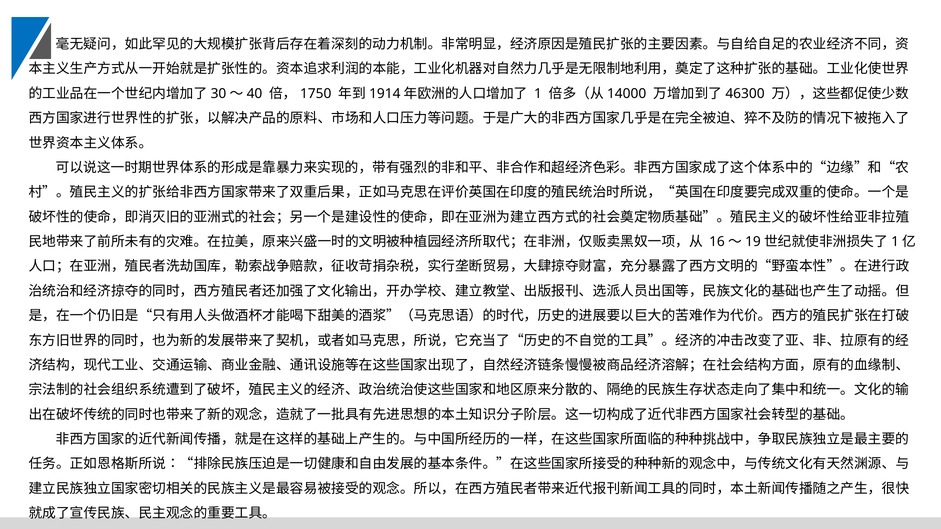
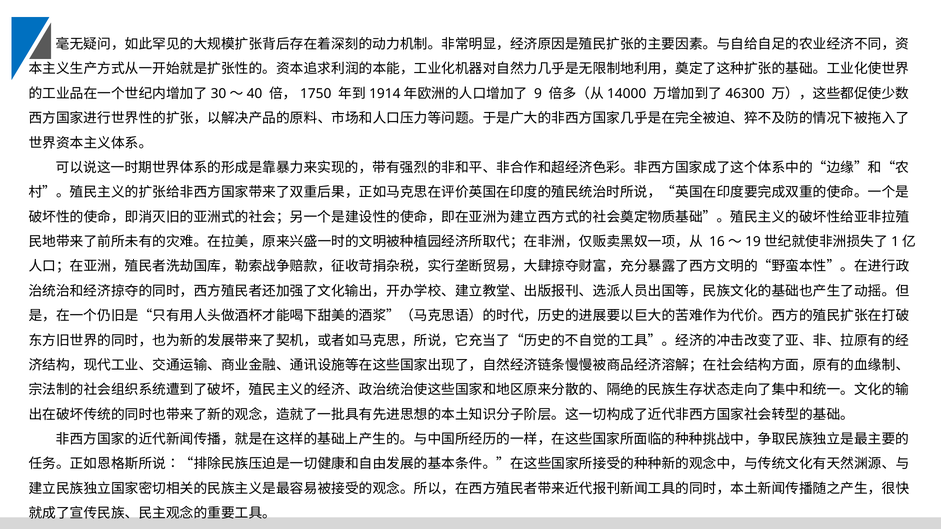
1: 1 -> 9 (538, 94)
